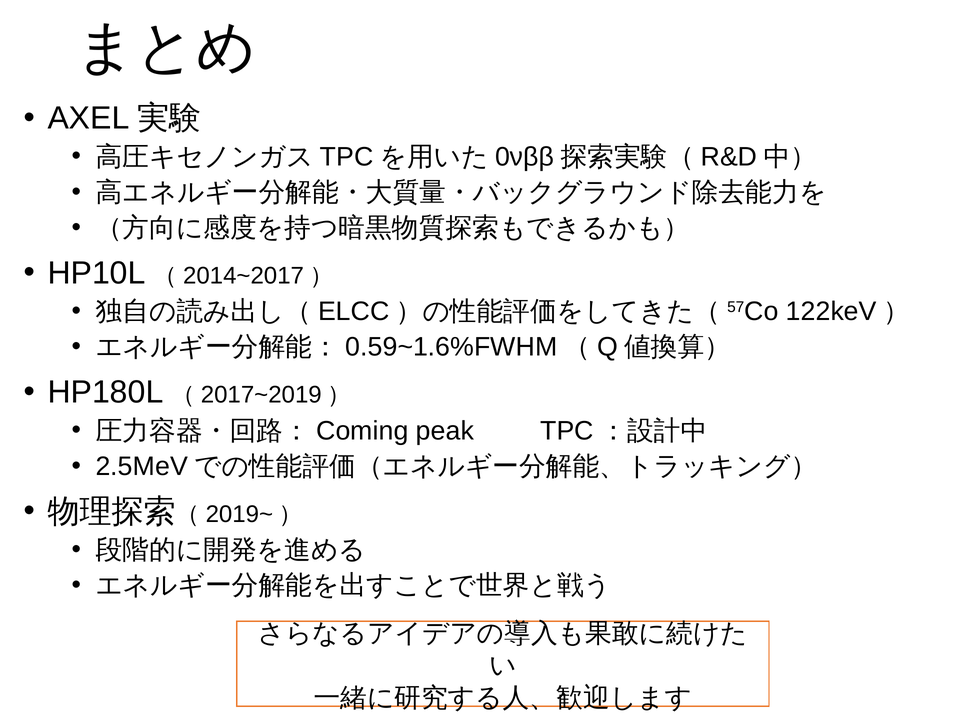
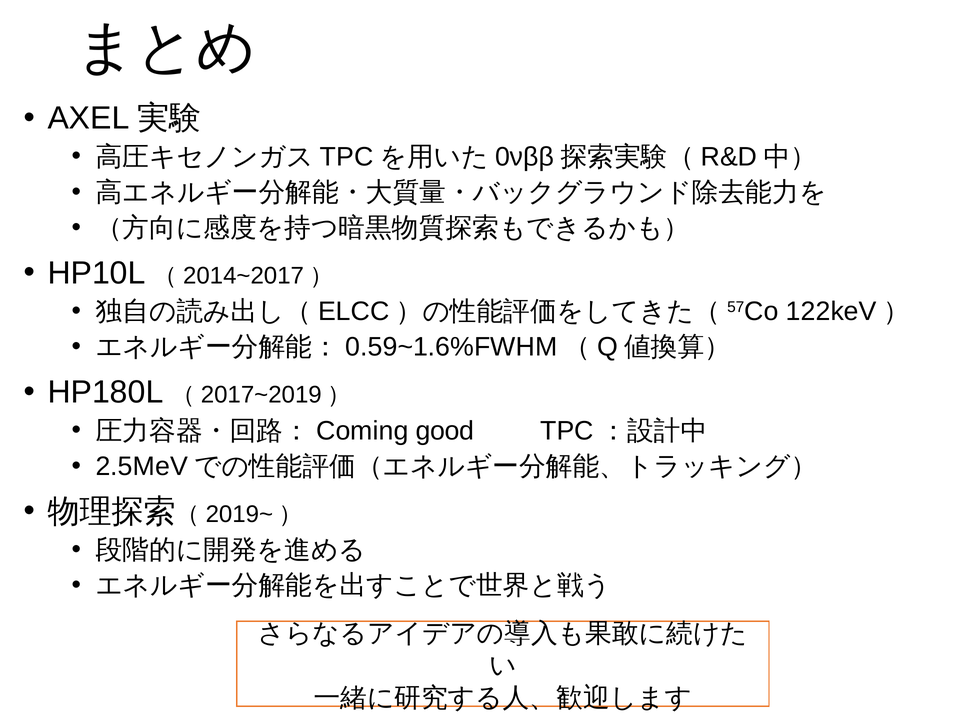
peak: peak -> good (445, 430)
